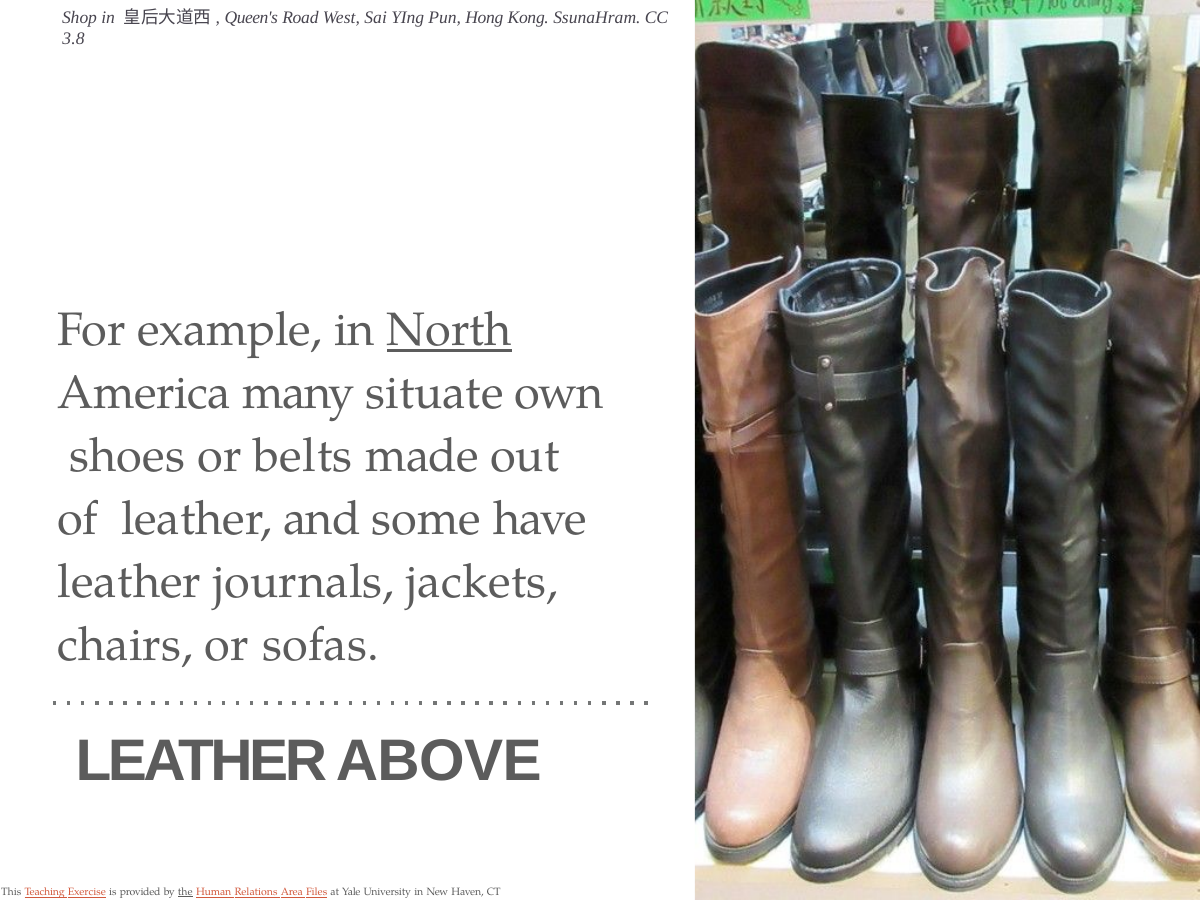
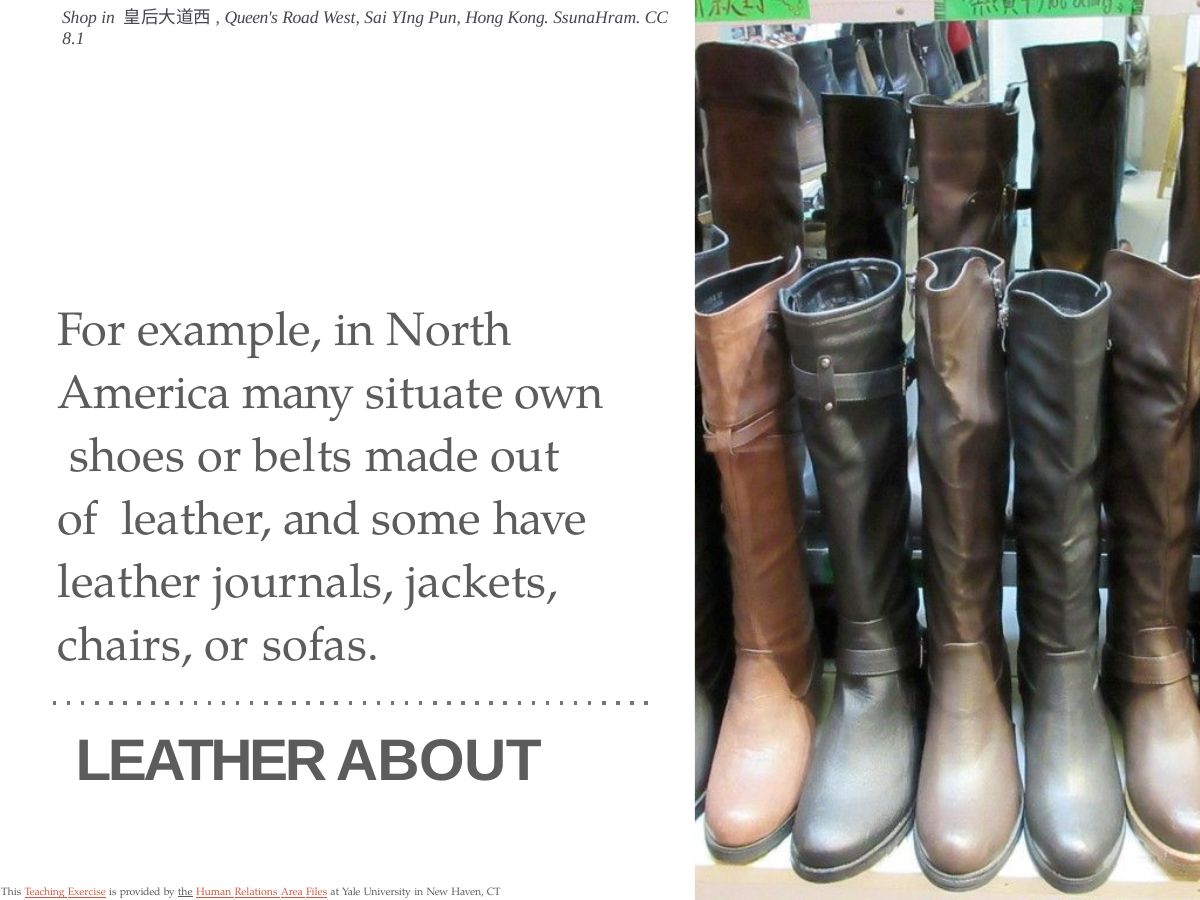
3.8: 3.8 -> 8.1 (74, 39)
North underline: present -> none (449, 330)
ABOVE: ABOVE -> ABOUT (439, 761)
